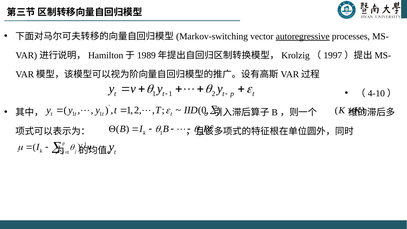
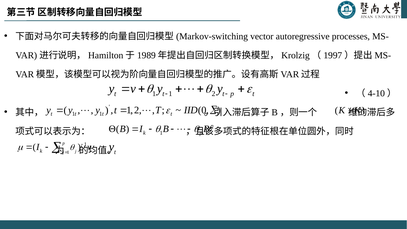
autoregressive underline: present -> none (303, 36)
